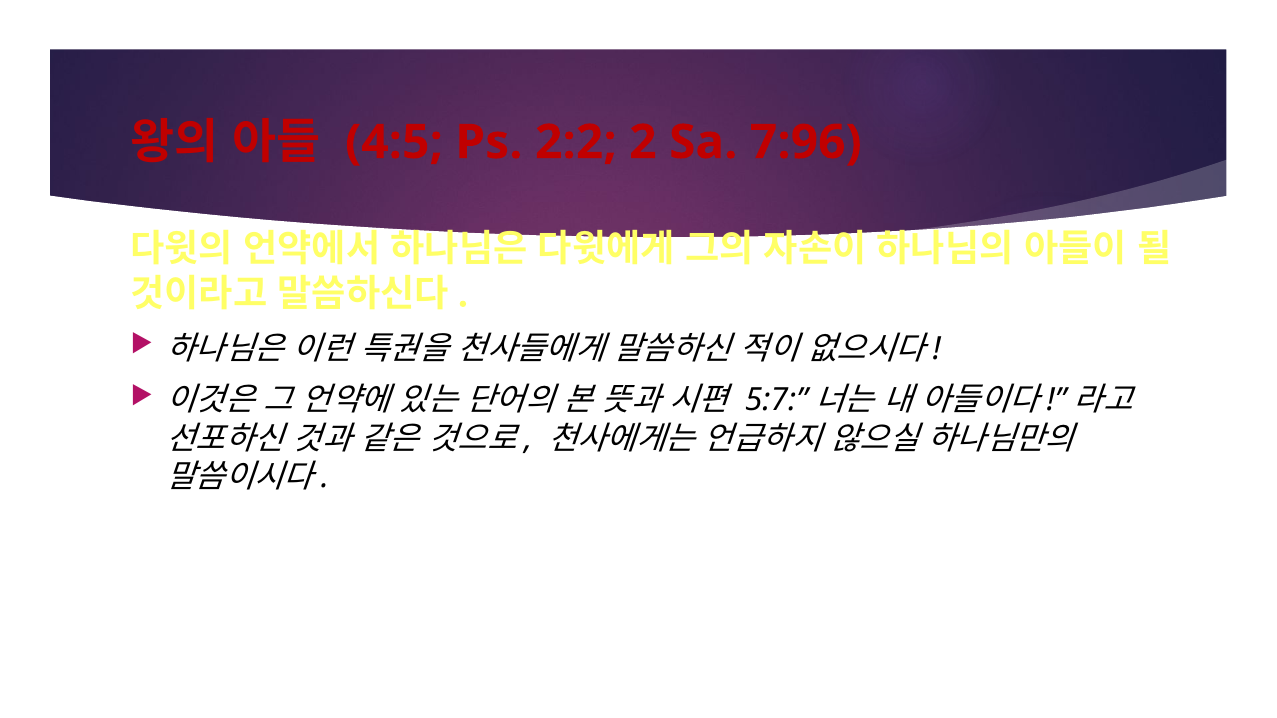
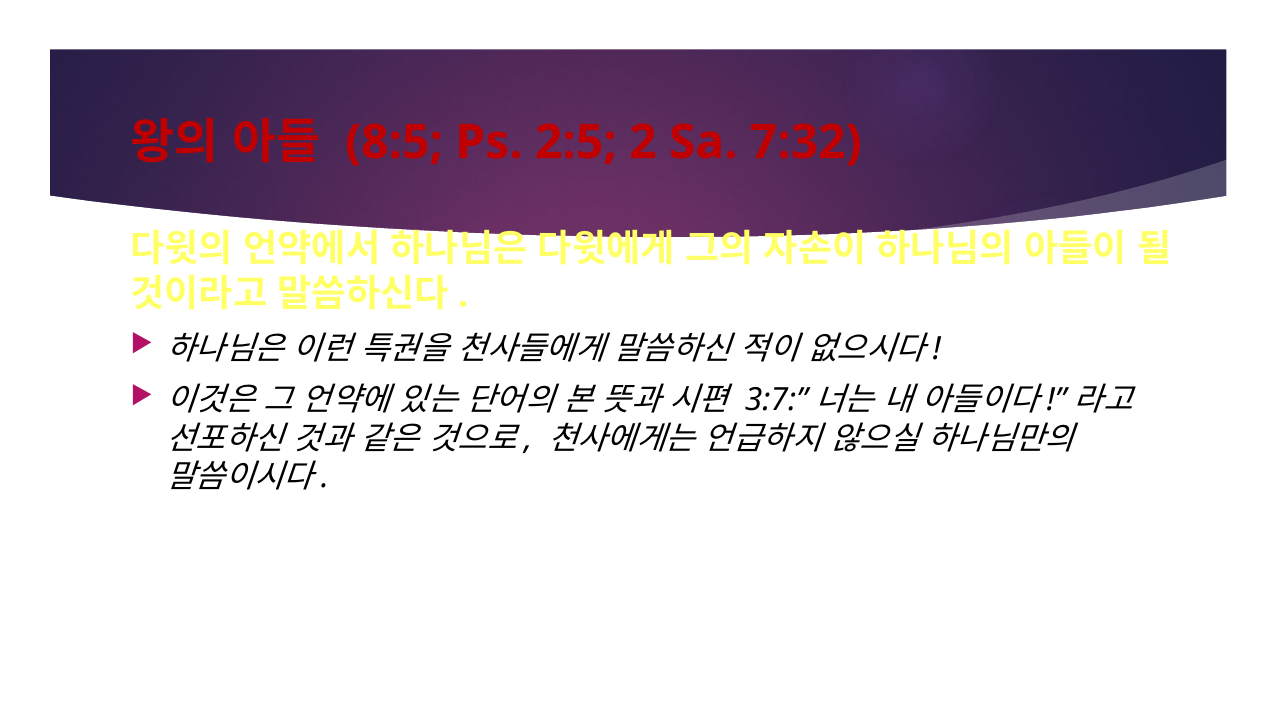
4:5: 4:5 -> 8:5 (394, 142)
2:2: 2:2 -> 2:5 (576, 142)
7:96: 7:96 -> 7:32 (806, 142)
5:7: 5:7 -> 3:7 (776, 400)
